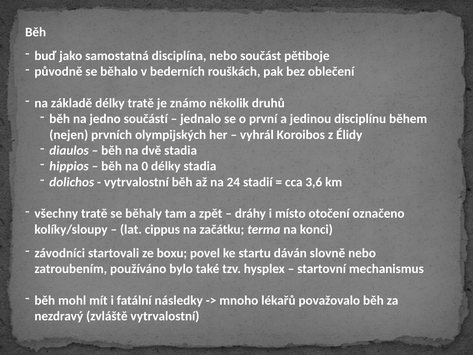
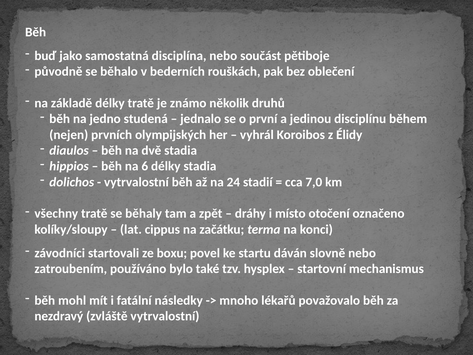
součástí: součástí -> studená (146, 119)
0: 0 -> 6 (145, 166)
3,6: 3,6 -> 7,0 (314, 182)
